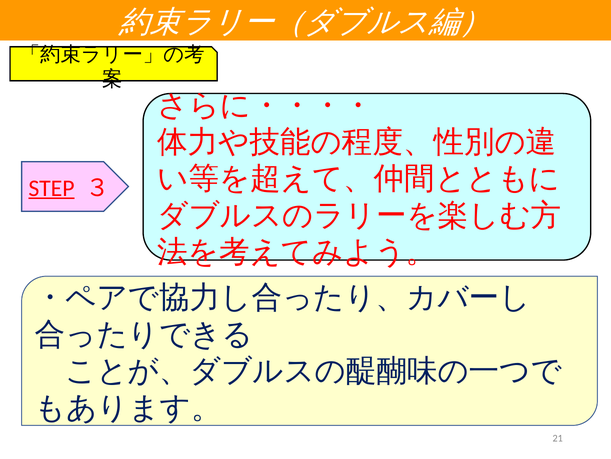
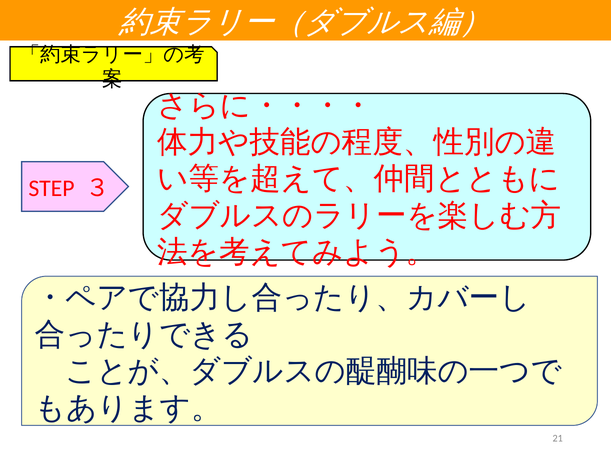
STEP underline: present -> none (51, 188)
